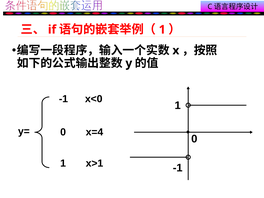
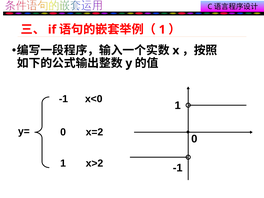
x=4: x=4 -> x=2 (94, 132)
x>1: x>1 -> x>2 (94, 163)
